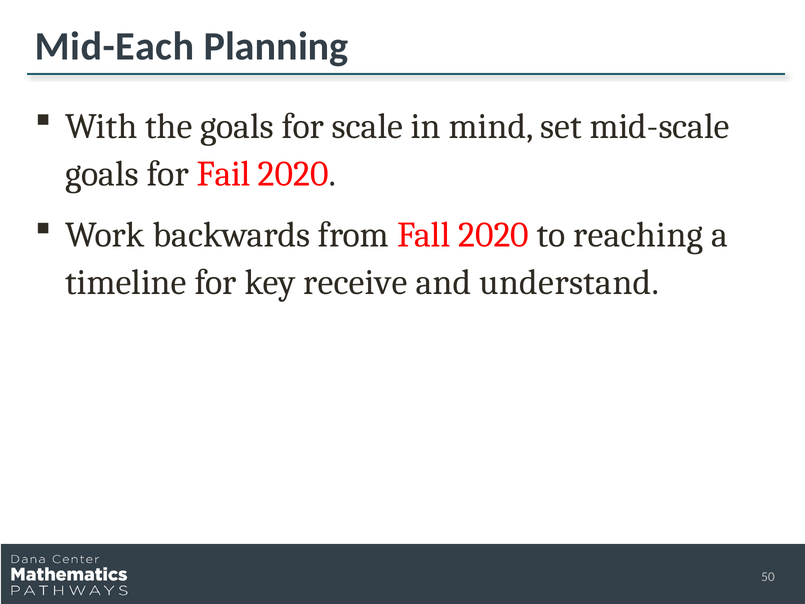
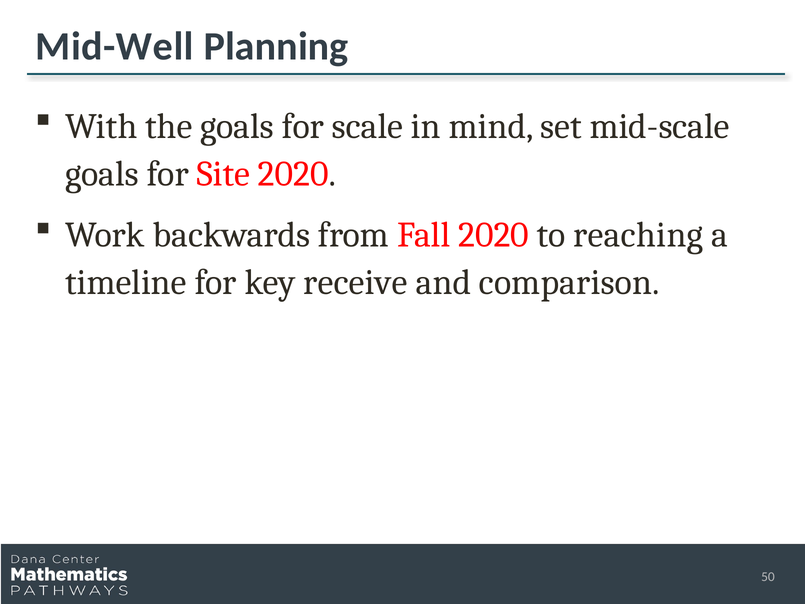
Mid-Each: Mid-Each -> Mid-Well (115, 46)
Fail: Fail -> Site (223, 174)
understand: understand -> comparison (569, 282)
